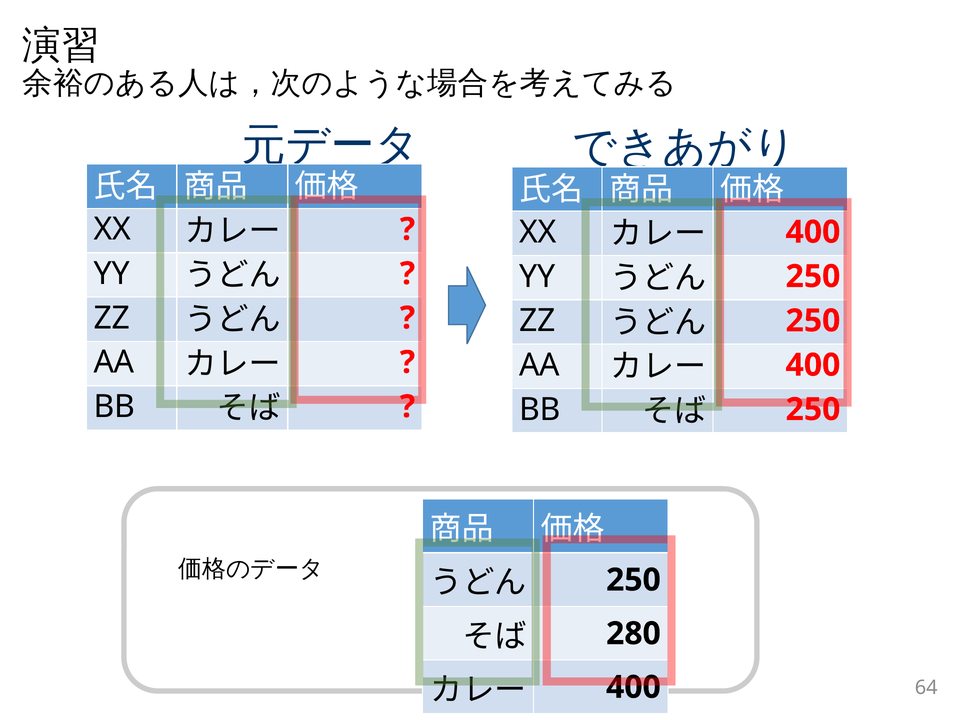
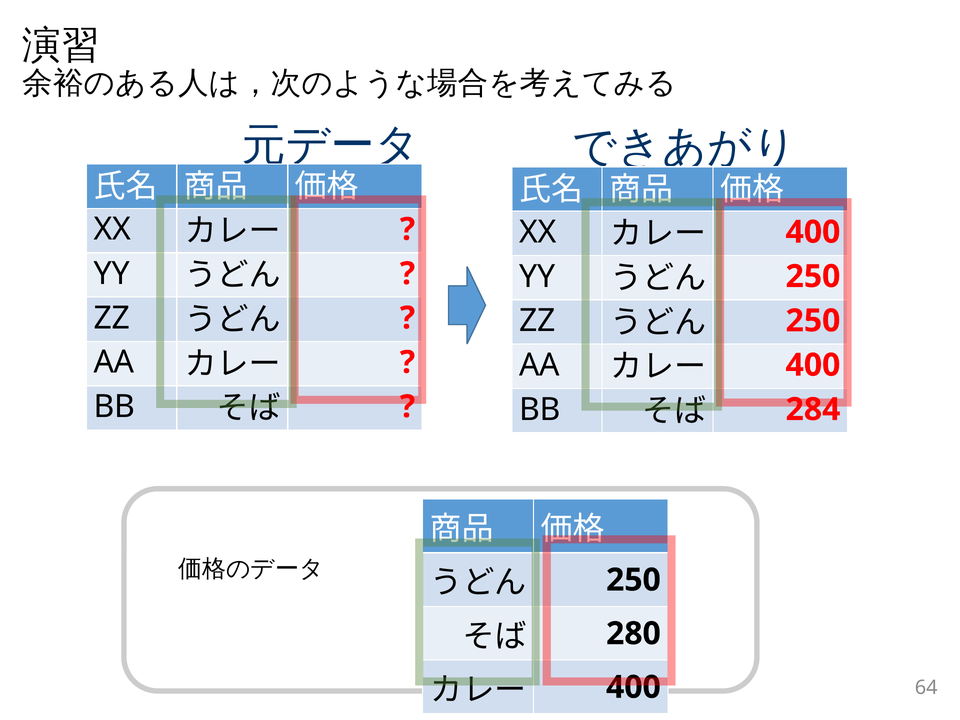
250: 250 -> 284 (813, 409)
